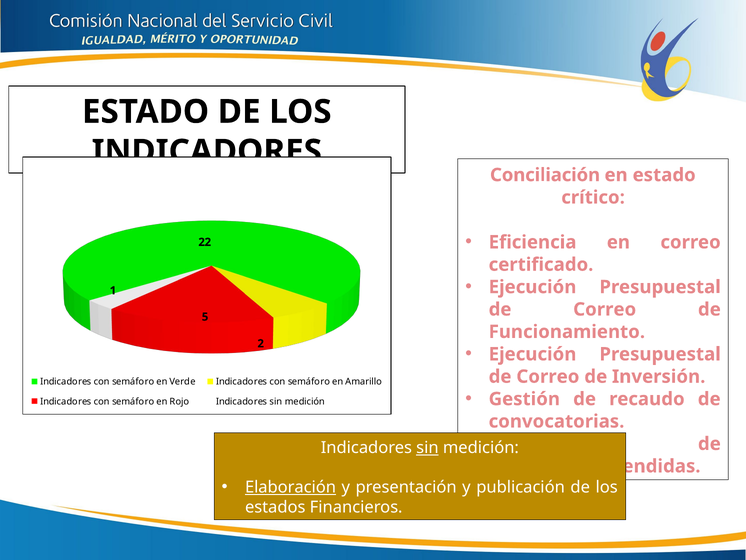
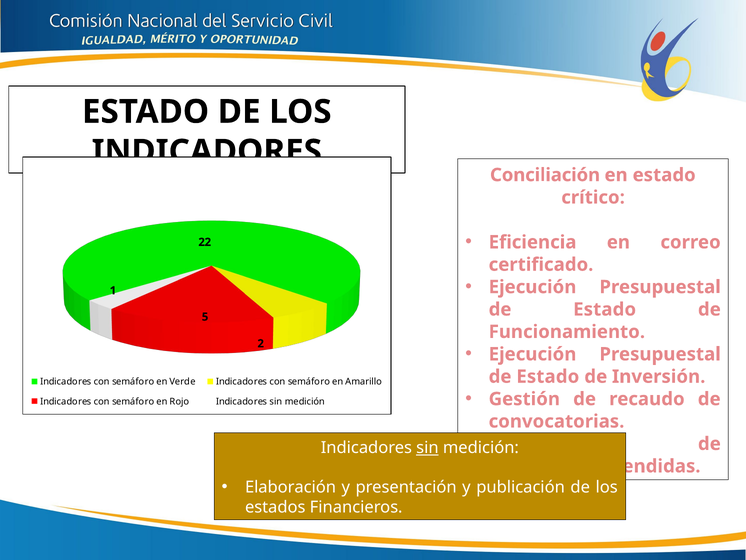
Correo: Correo -> Estado (605, 309)
Correo: Correo -> Estado (548, 376)
Elaboración underline: present -> none (291, 487)
